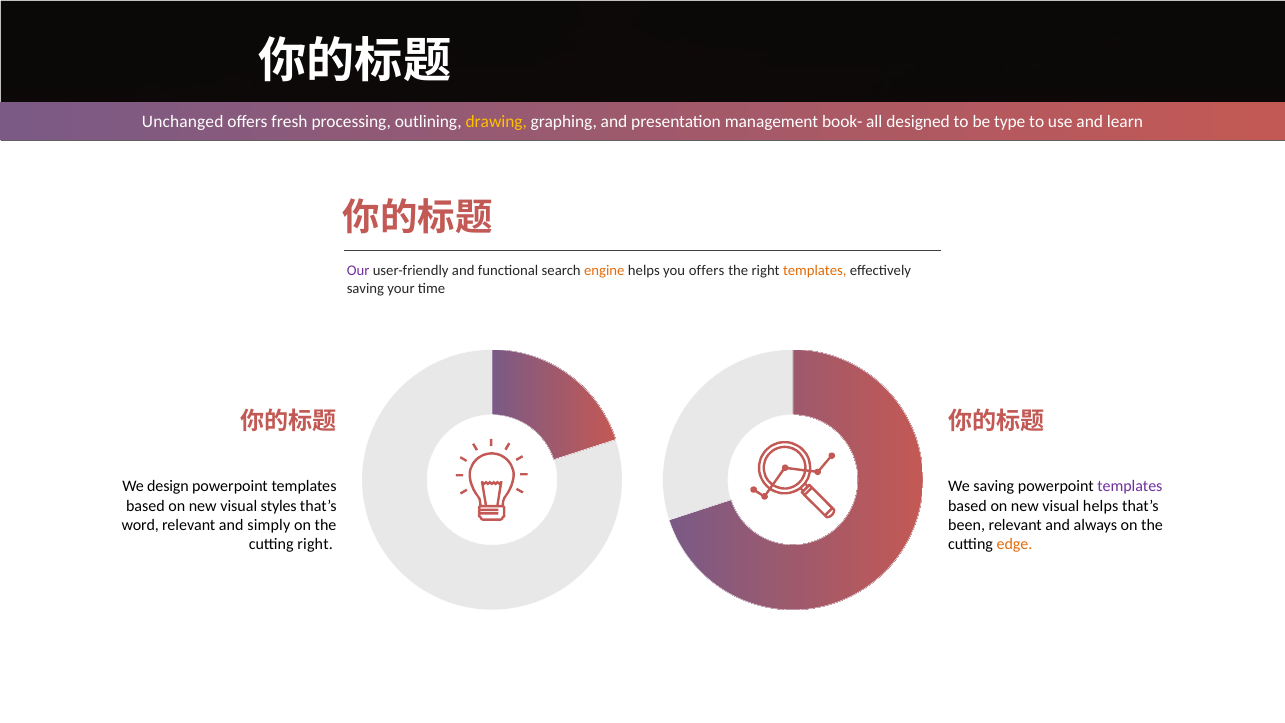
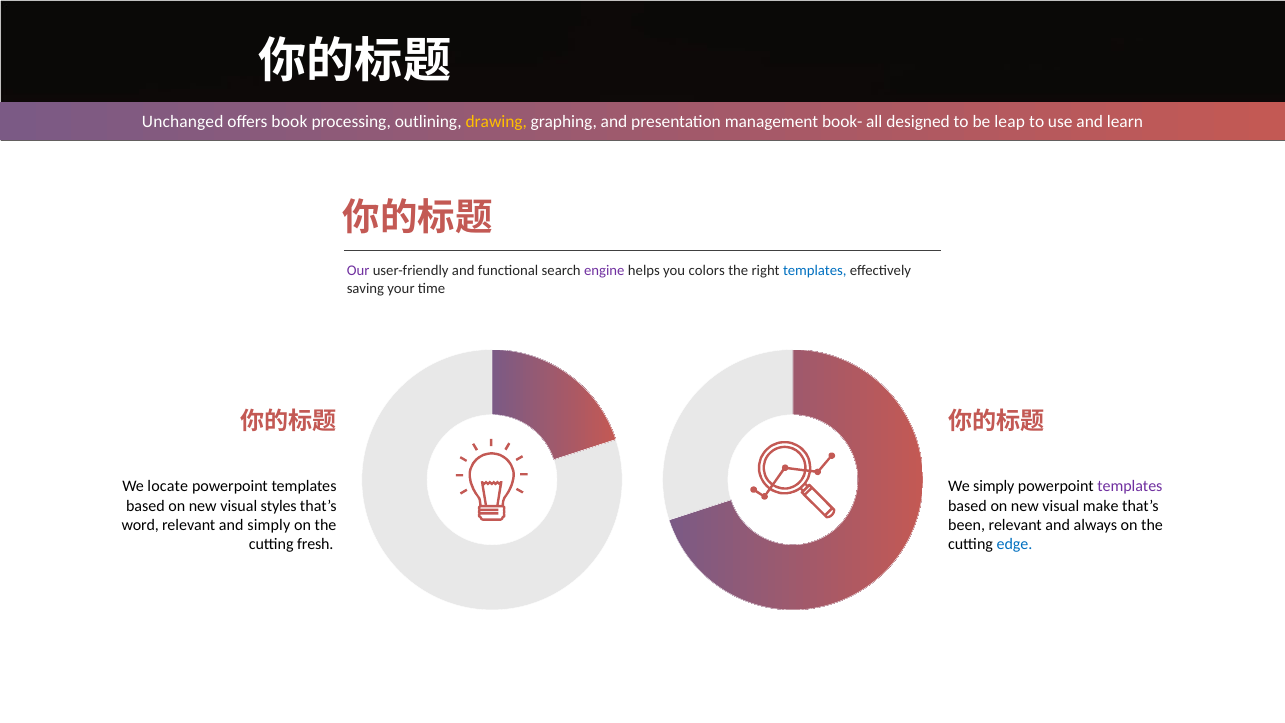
fresh: fresh -> book (289, 122)
type: type -> leap (1010, 122)
engine colour: orange -> purple (604, 271)
you offers: offers -> colors (707, 271)
templates colour: orange -> blue (815, 271)
design: design -> locate (168, 486)
We saving: saving -> simply (994, 486)
visual helps: helps -> make (1101, 506)
cutting right: right -> fresh (315, 544)
edge colour: orange -> blue (1015, 544)
